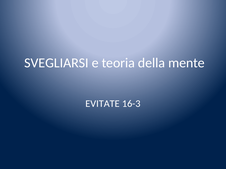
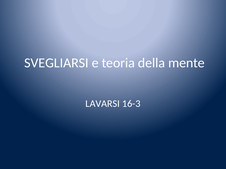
EVITATE: EVITATE -> LAVARSI (103, 104)
